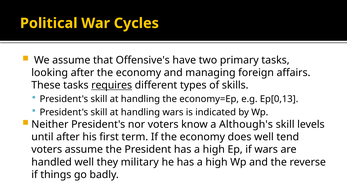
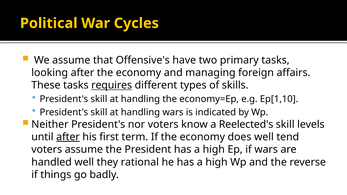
Ep[0,13: Ep[0,13 -> Ep[1,10 (279, 99)
Although's: Although's -> Reelected's (246, 124)
after underline: none -> present (68, 137)
military: military -> rational (140, 162)
